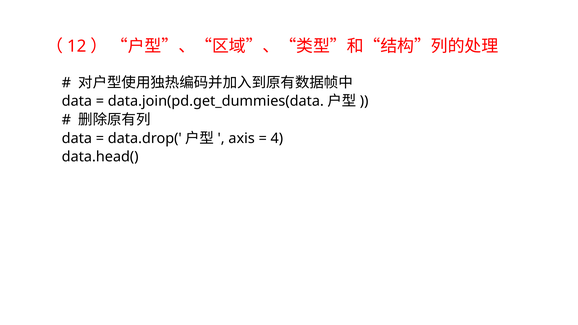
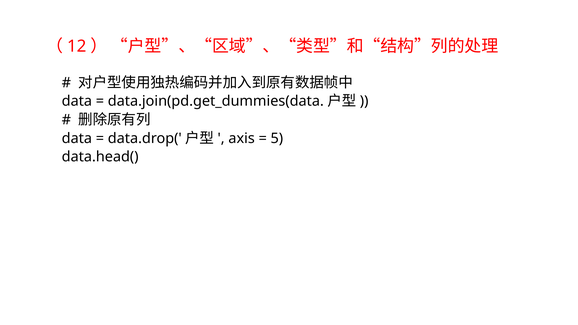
4: 4 -> 5 (277, 138)
